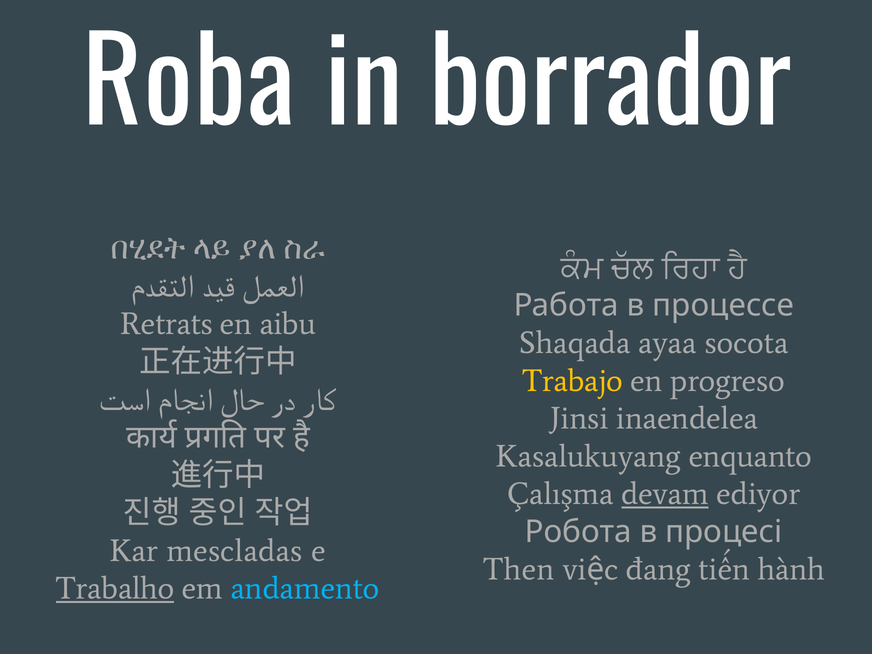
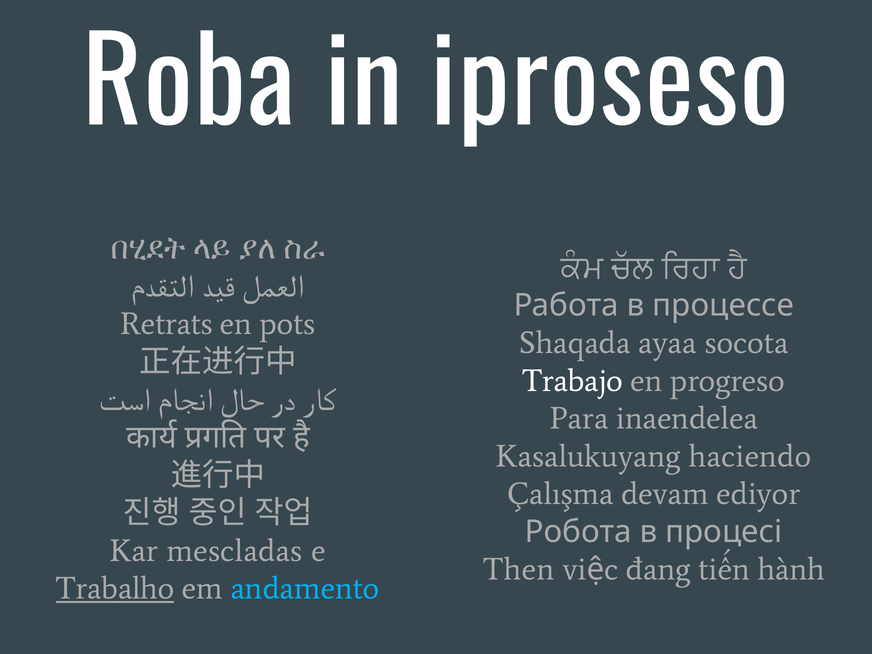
borrador: borrador -> iproseso (610, 87)
aibu: aibu -> pots (288, 324)
Trabajo colour: yellow -> white (573, 381)
Jinsi: Jinsi -> Para (579, 419)
enquanto: enquanto -> haciendo (750, 456)
devam underline: present -> none (665, 494)
